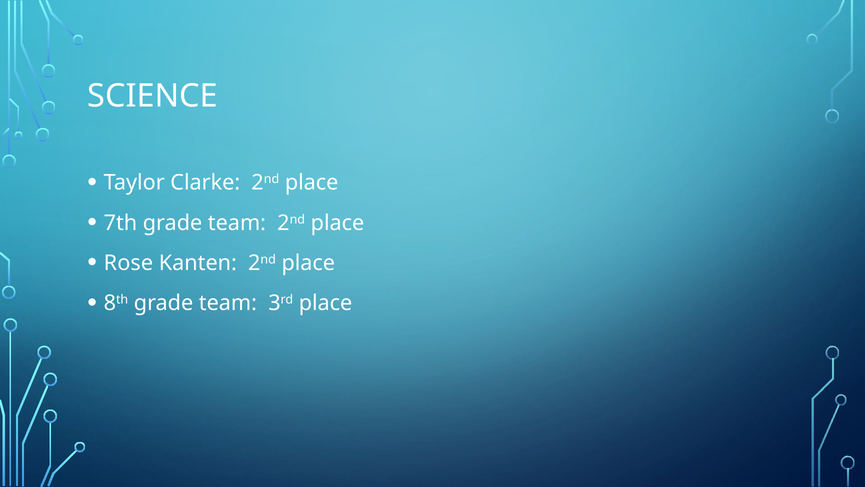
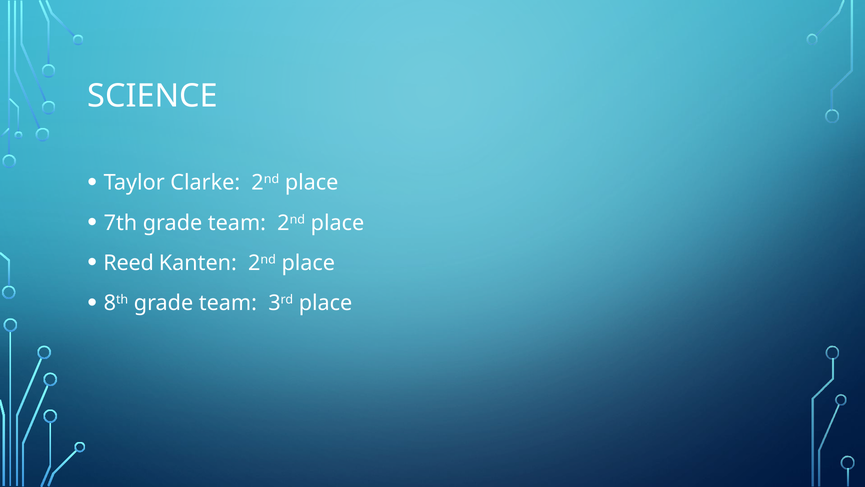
Rose: Rose -> Reed (129, 263)
